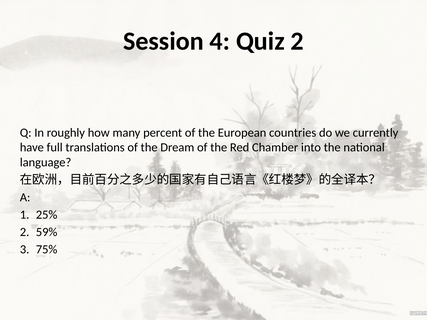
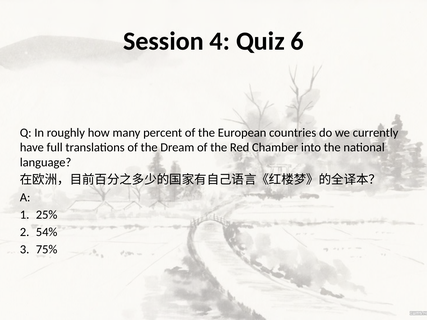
Quiz 2: 2 -> 6 (297, 41)
59%: 59% -> 54% (47, 232)
